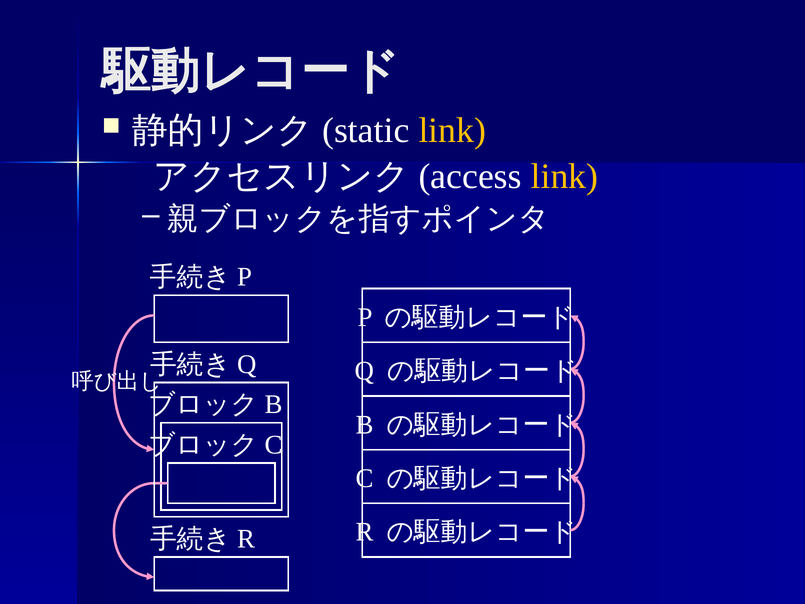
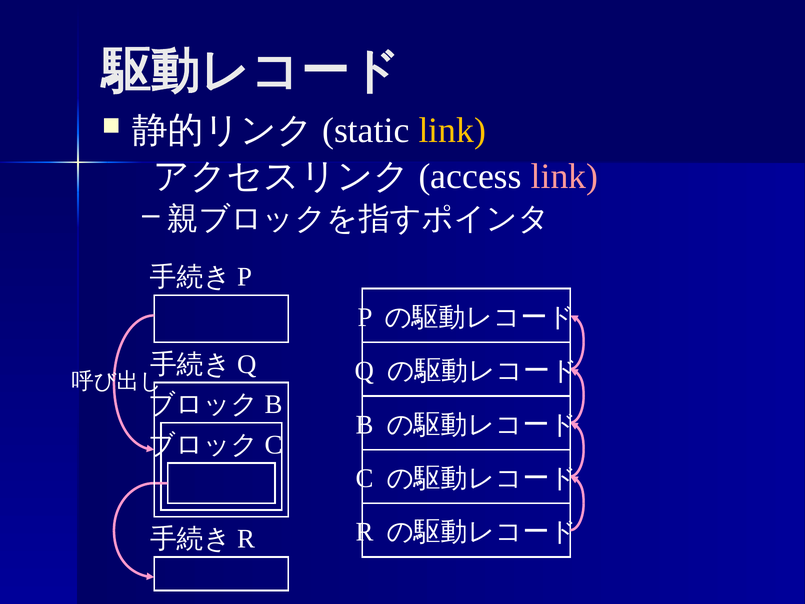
link colour: yellow -> pink (564, 176)
